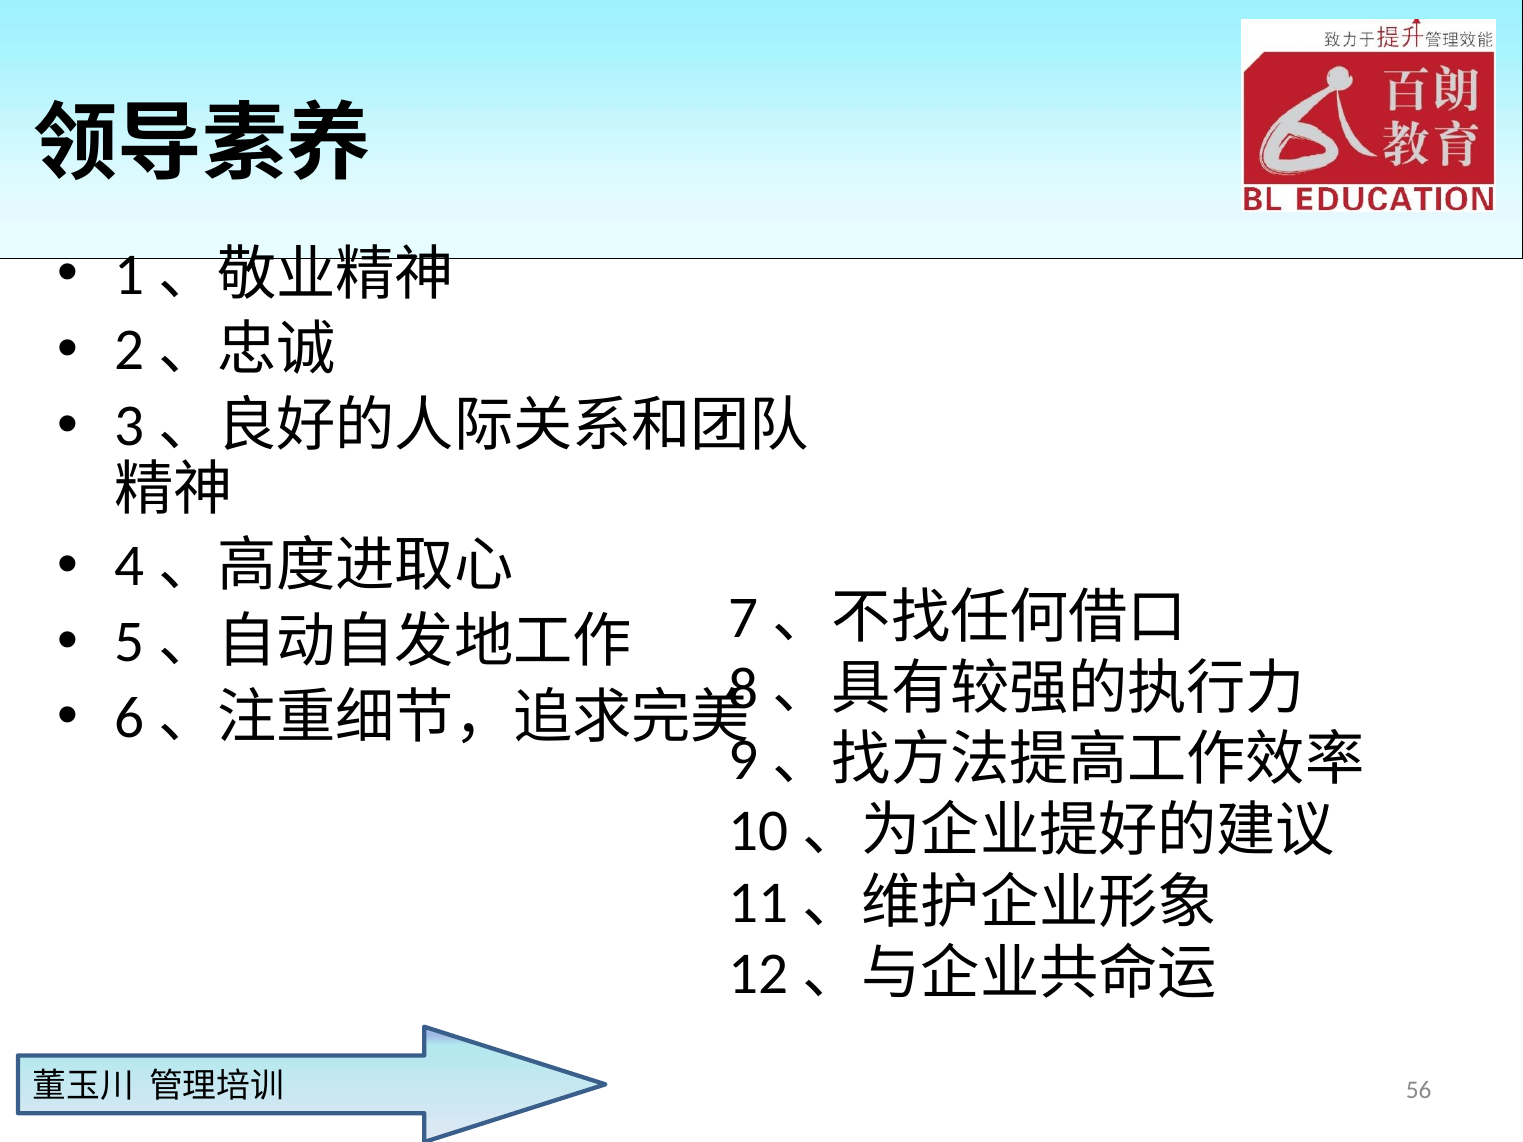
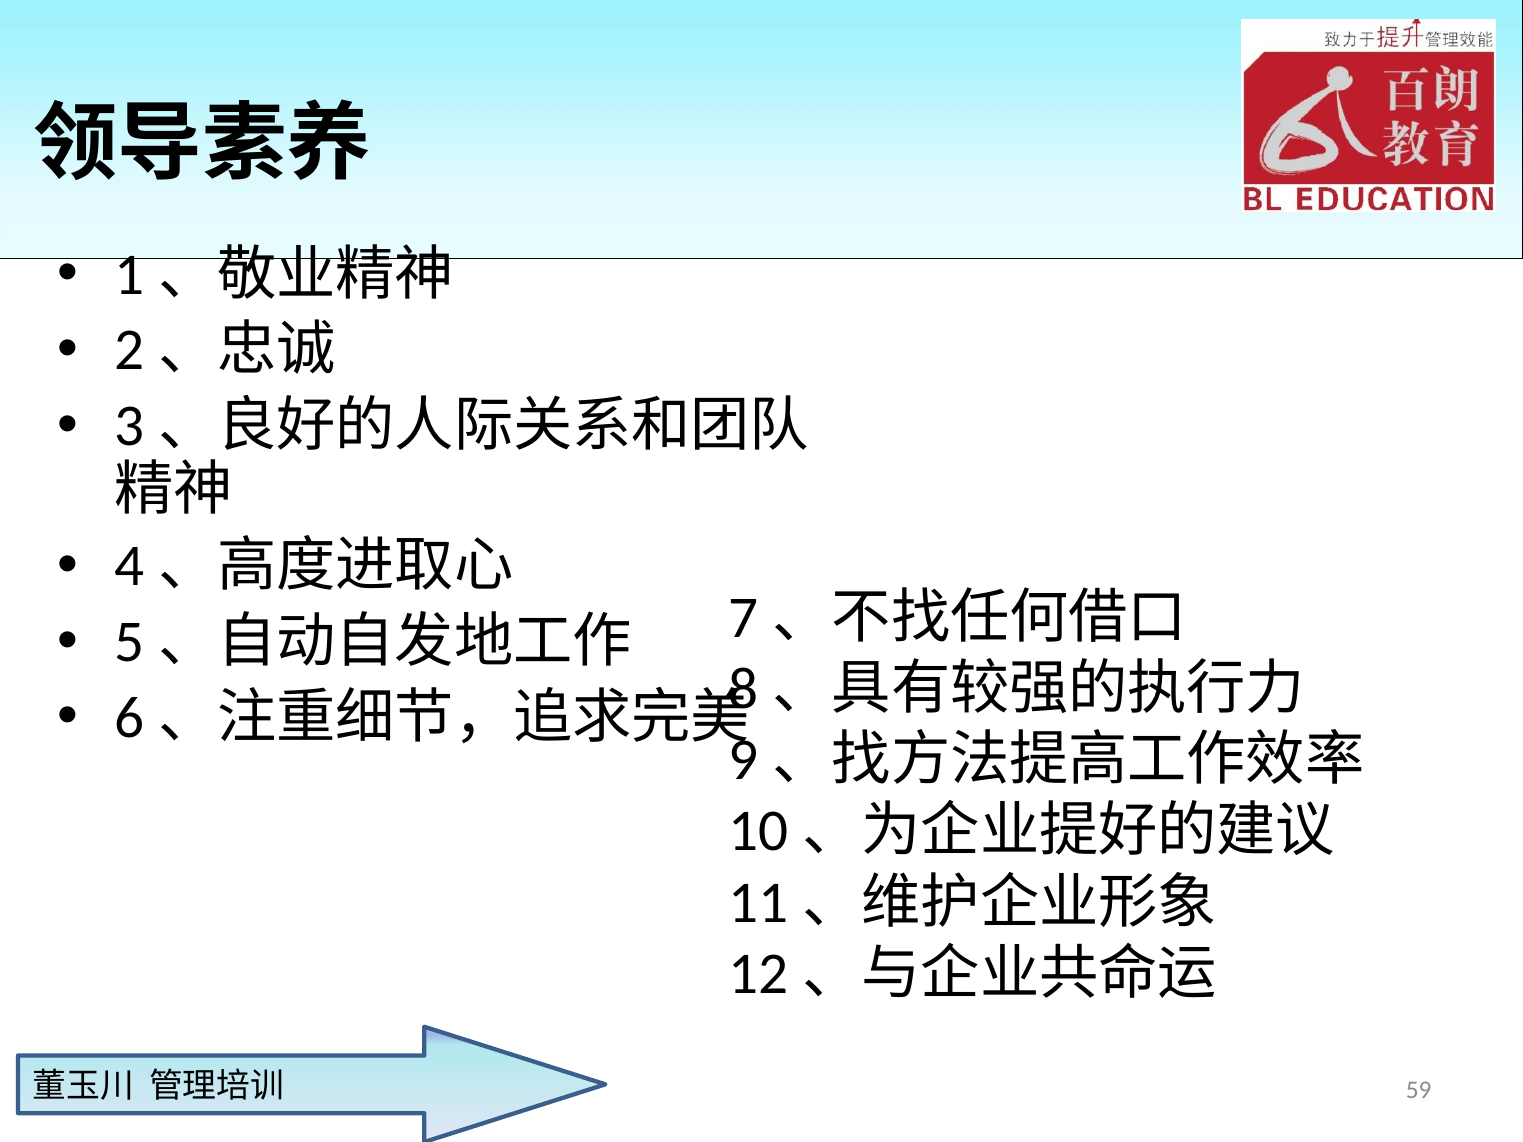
56: 56 -> 59 (1419, 1091)
